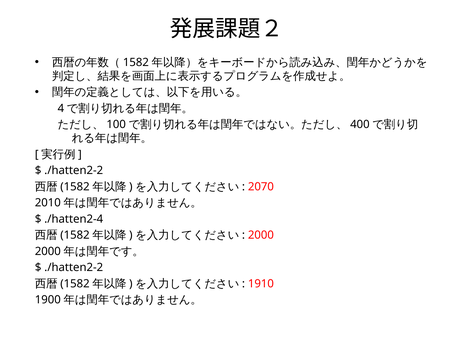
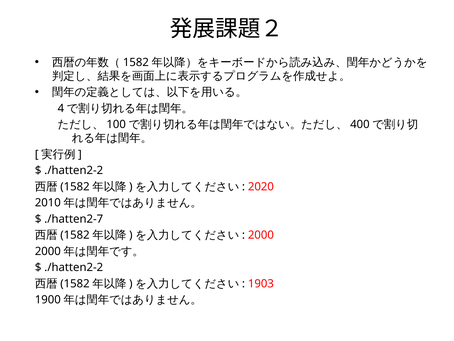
2070: 2070 -> 2020 (261, 186)
./hatten2-4: ./hatten2-4 -> ./hatten2-7 (74, 219)
1910: 1910 -> 1903 (261, 283)
